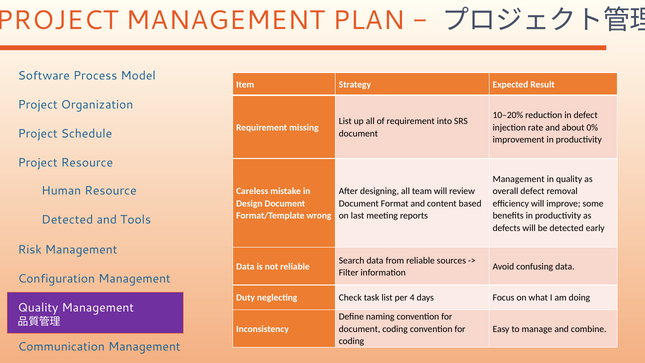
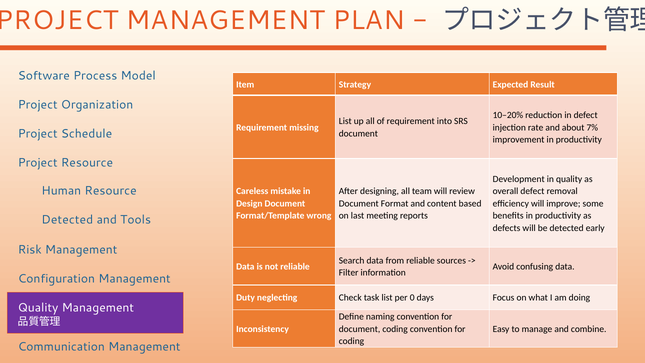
0%: 0% -> 7% (592, 127)
Management: Management -> Development (519, 179)
4: 4 -> 0 (412, 298)
